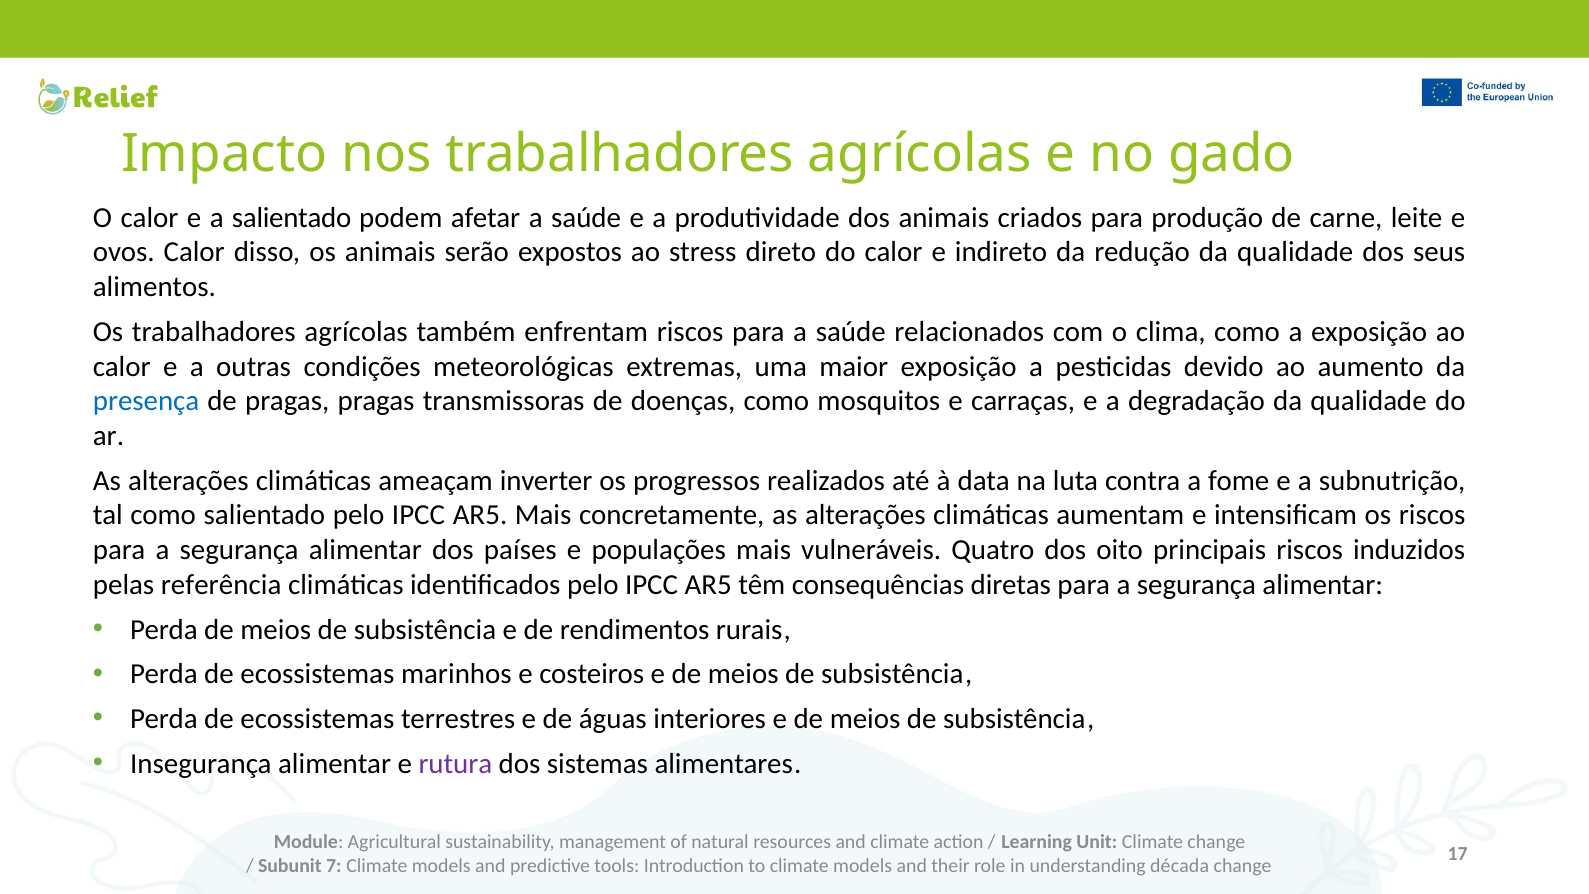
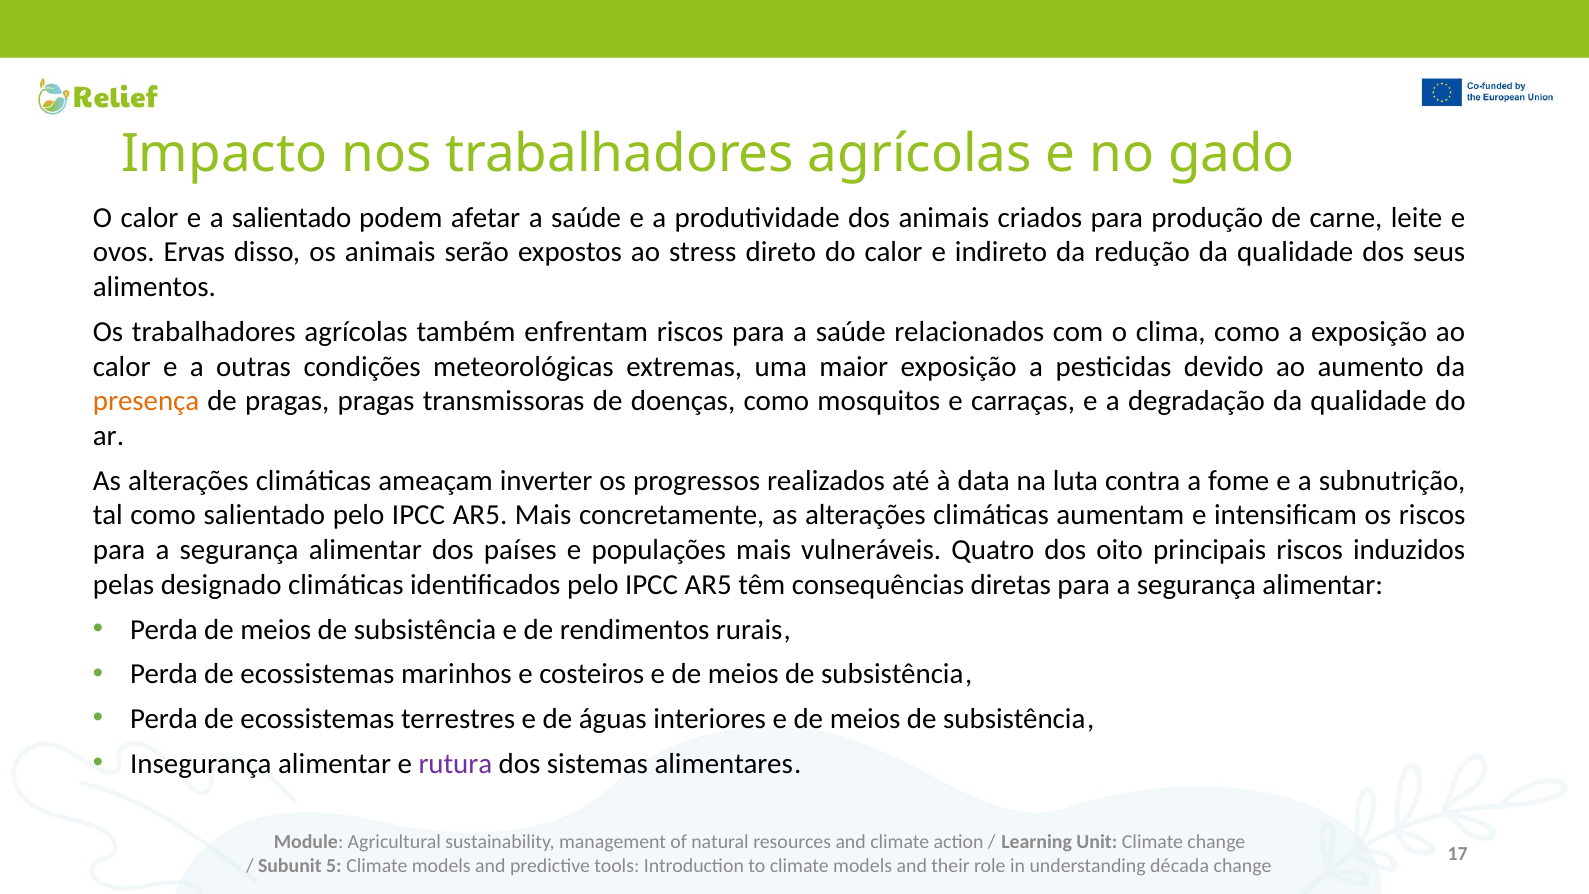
ovos Calor: Calor -> Ervas (194, 252)
presença colour: blue -> orange (146, 401)
referência: referência -> designado (221, 585)
7: 7 -> 5 (334, 865)
